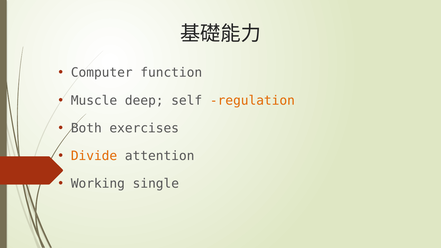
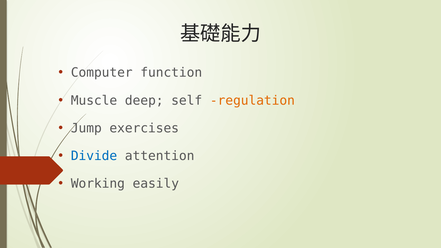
Both: Both -> Jump (86, 128)
Divide colour: orange -> blue (94, 156)
single: single -> easily (156, 184)
